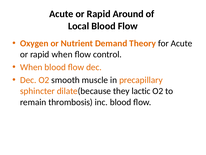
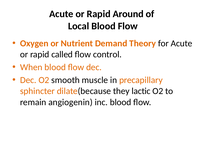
rapid when: when -> called (62, 54)
thrombosis: thrombosis -> angiogenin (71, 102)
